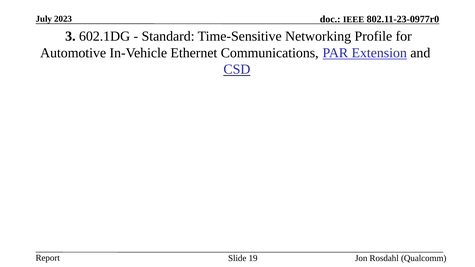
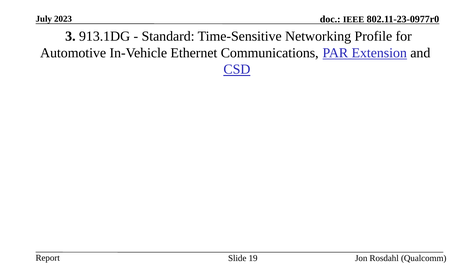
602.1DG: 602.1DG -> 913.1DG (105, 36)
